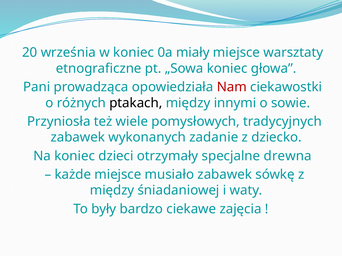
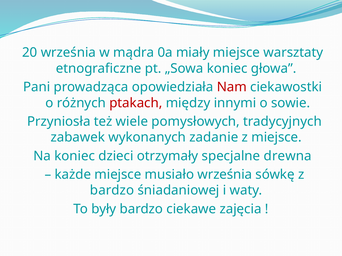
w koniec: koniec -> mądra (134, 53)
ptakach colour: black -> red (136, 103)
z dziecko: dziecko -> miejsce (277, 138)
musiało zabawek: zabawek -> września (225, 175)
między: między -> bardzo (112, 191)
